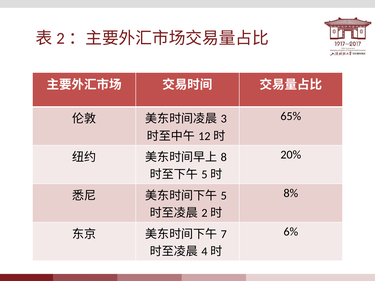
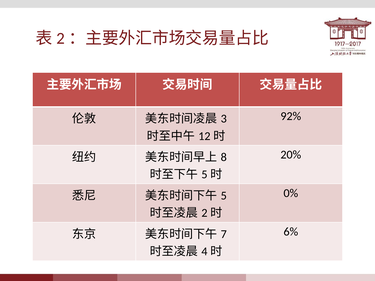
65%: 65% -> 92% (291, 116)
8%: 8% -> 0% (291, 193)
